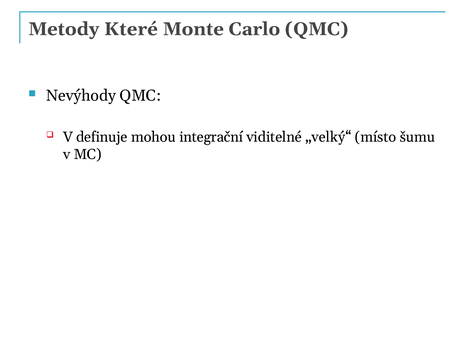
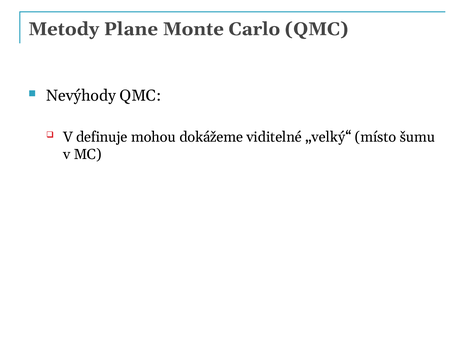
Které: Které -> Plane (131, 29)
integrační: integrační -> dokážeme (211, 137)
